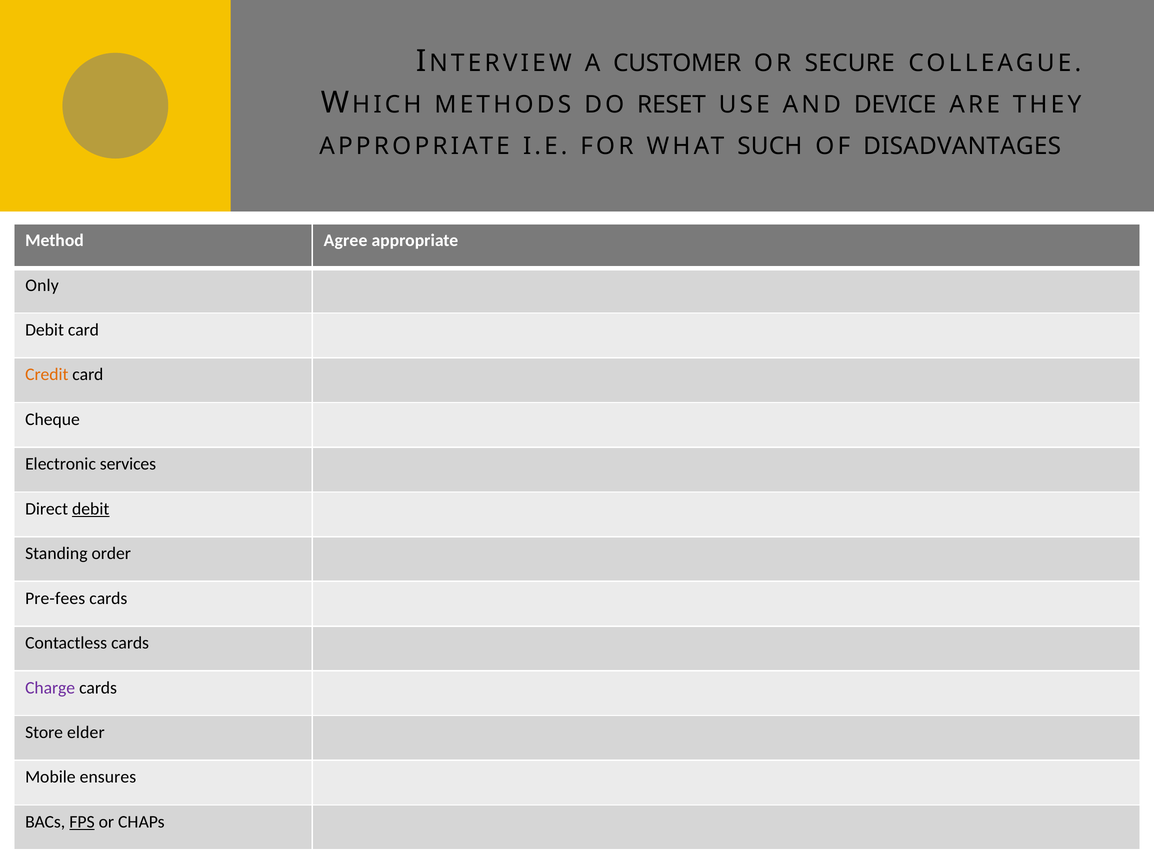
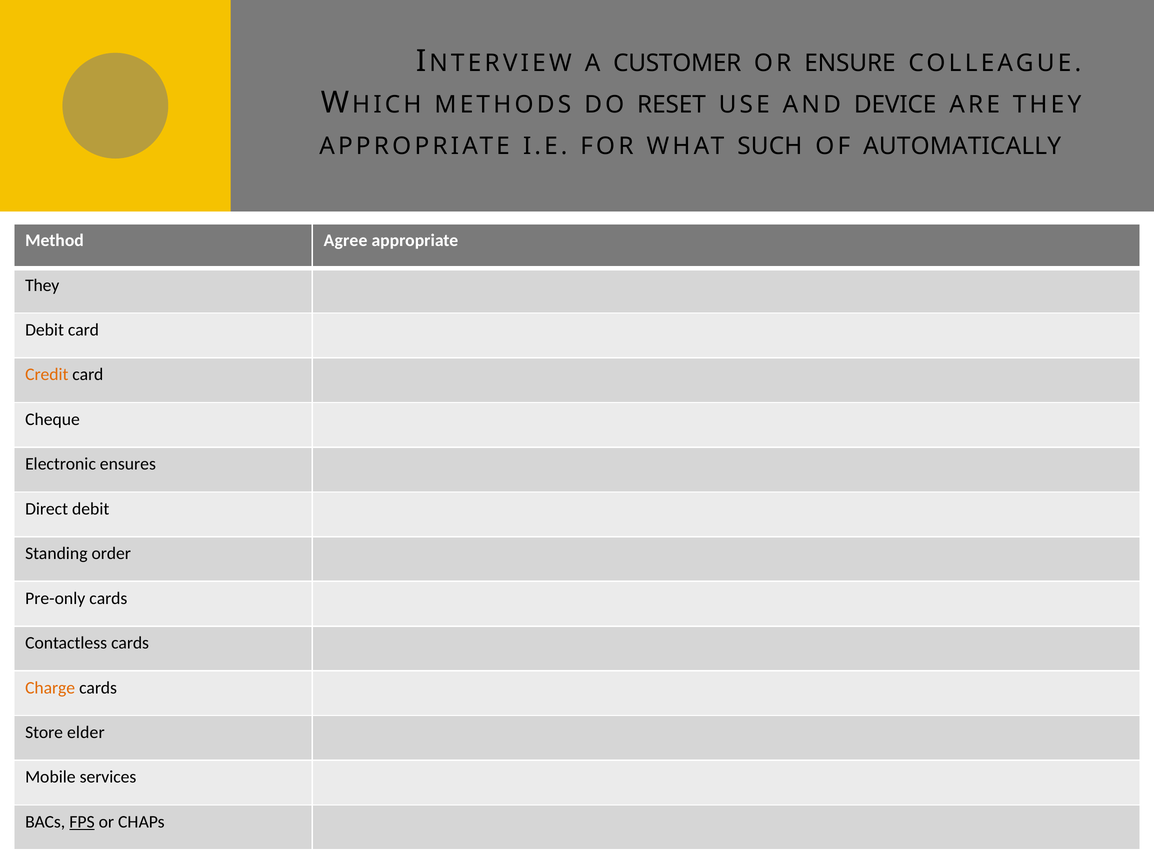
SECURE: SECURE -> ENSURE (850, 63)
DISADVANTAGES: DISADVANTAGES -> AUTOMATICALLY (962, 146)
Only: Only -> They (42, 285)
services: services -> ensures (128, 464)
debit underline: present -> none (91, 509)
Pre-fees: Pre-fees -> Pre-only (55, 599)
Charge colour: purple -> orange (50, 688)
ensures: ensures -> services (108, 778)
